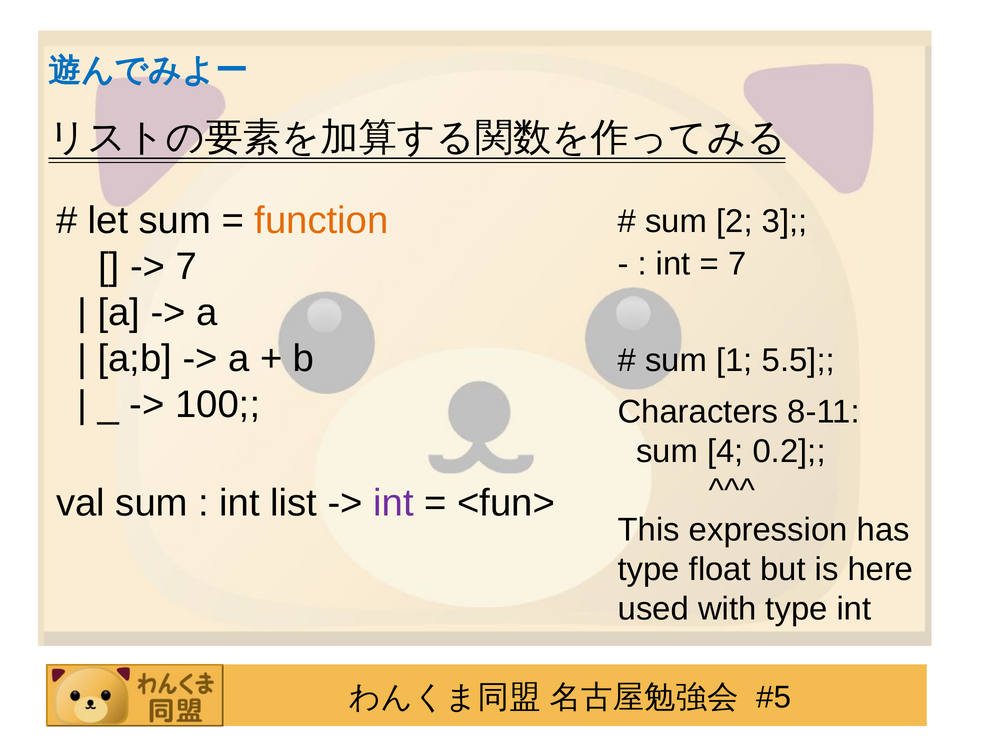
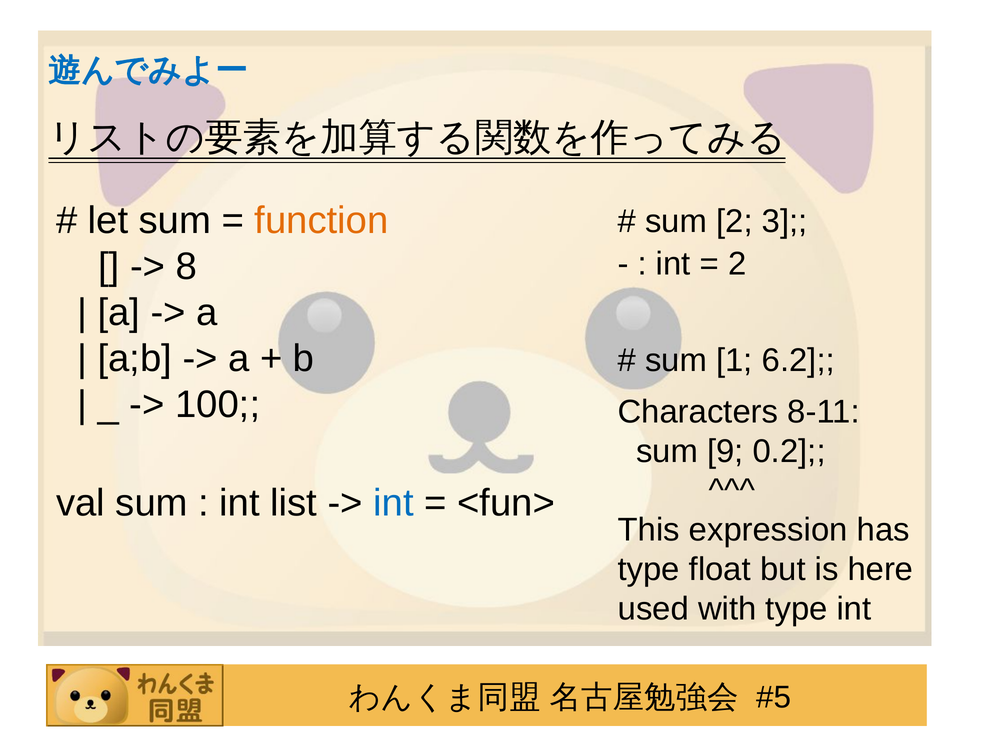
7: 7 -> 8 (186, 266)
7: 7 -> 2 (737, 264)
5.5: 5.5 -> 6.2 (798, 360)
4: 4 -> 9 (725, 451)
int colour: purple -> blue (393, 503)
